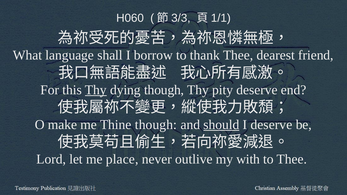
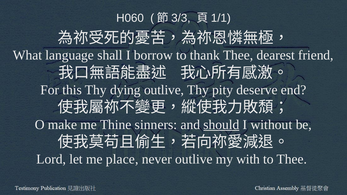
Thy underline: present -> none (96, 90)
dying though: though -> outlive (164, 90)
Thine though: though -> sinners (156, 125)
I deserve: deserve -> without (271, 125)
